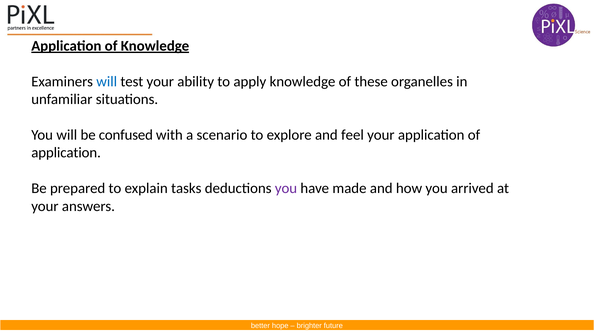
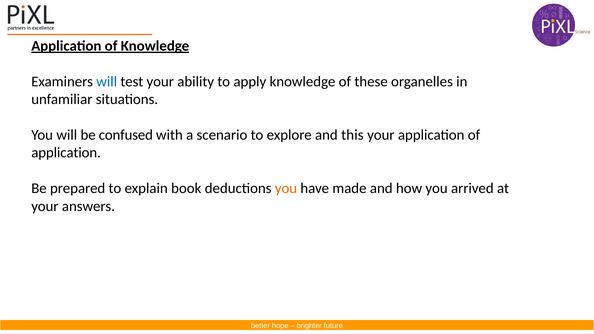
feel: feel -> this (352, 135)
tasks: tasks -> book (186, 188)
you colour: purple -> orange (286, 188)
